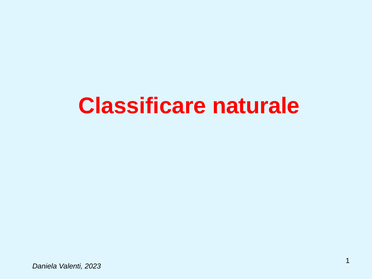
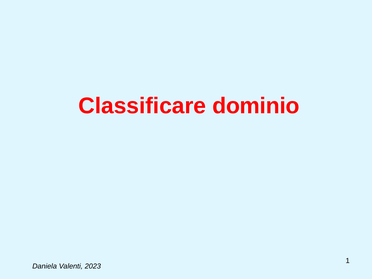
naturale: naturale -> dominio (256, 106)
